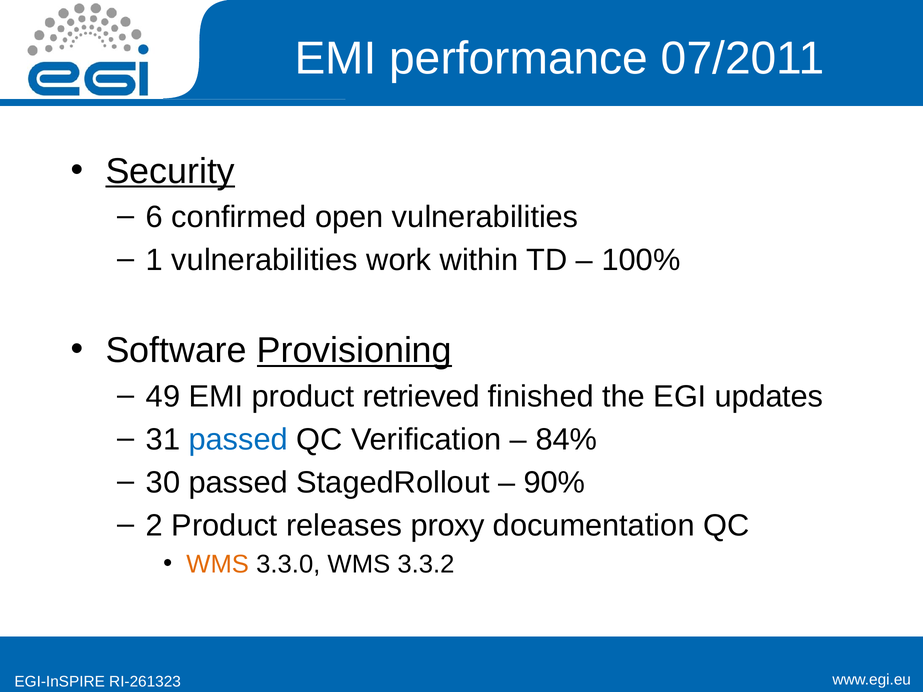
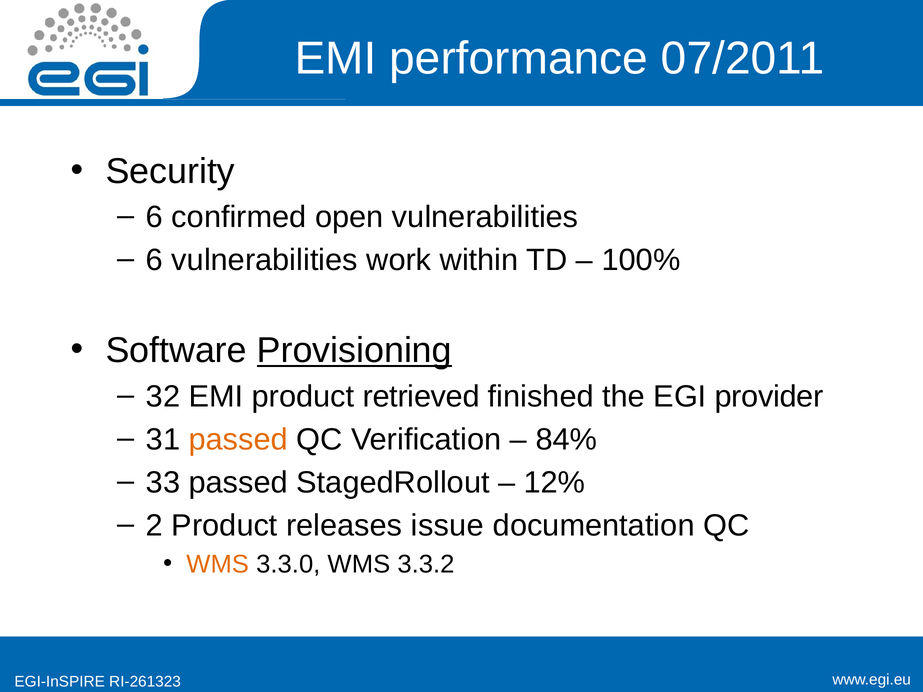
Security underline: present -> none (170, 171)
1: 1 -> 6 (154, 260)
49: 49 -> 32 (163, 397)
updates: updates -> provider (769, 397)
passed colour: blue -> orange (238, 440)
30: 30 -> 33 (163, 483)
90%: 90% -> 12% (555, 483)
proxy: proxy -> issue (447, 526)
